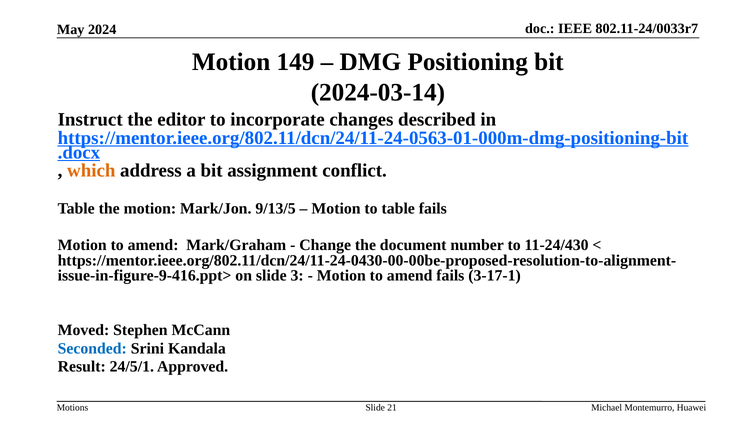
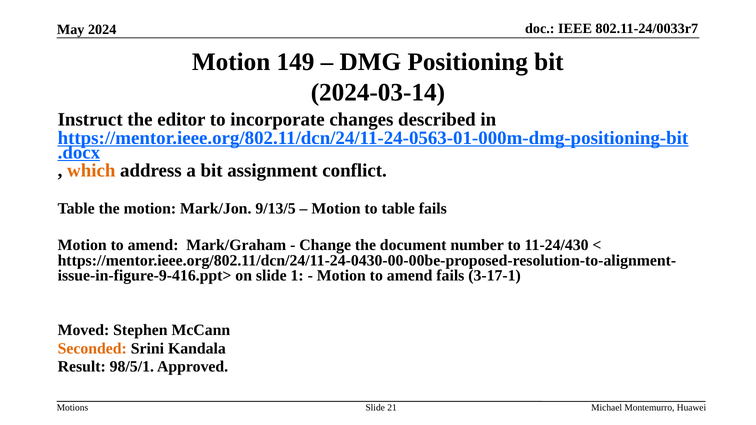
3: 3 -> 1 (297, 276)
Seconded colour: blue -> orange (92, 349)
24/5/1: 24/5/1 -> 98/5/1 (132, 367)
